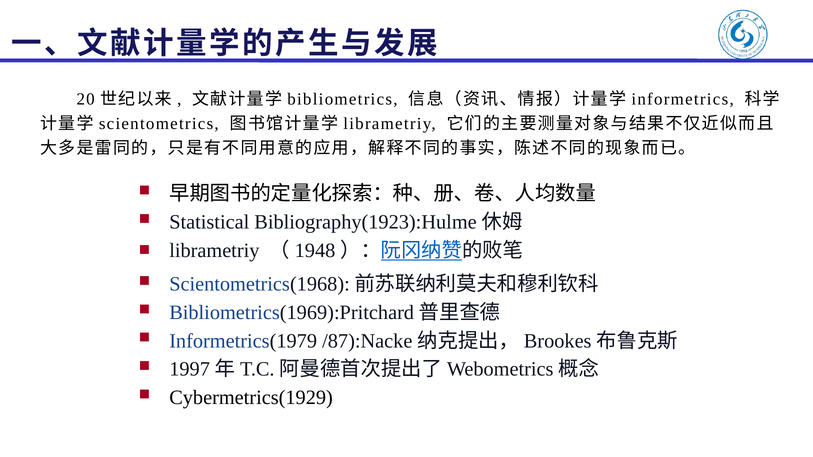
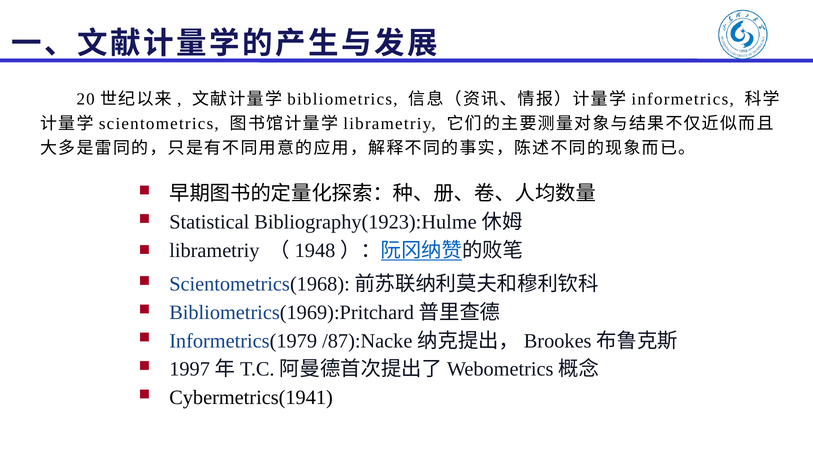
Cybermetrics(1929: Cybermetrics(1929 -> Cybermetrics(1941 (251, 398)
